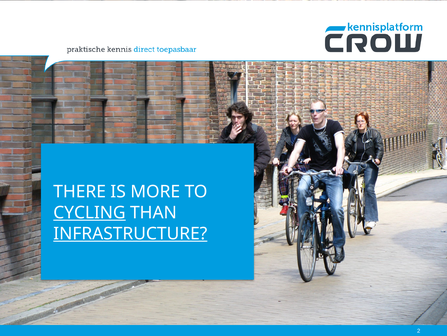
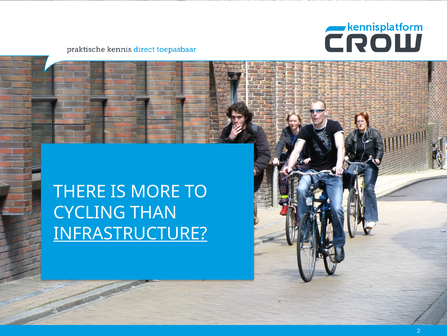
CYCLING underline: present -> none (89, 212)
